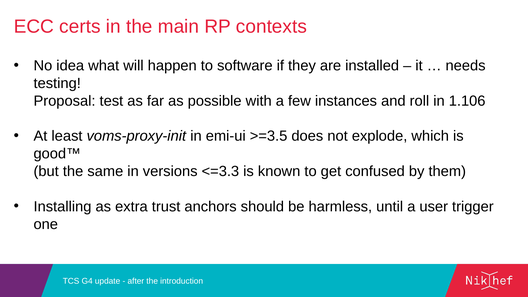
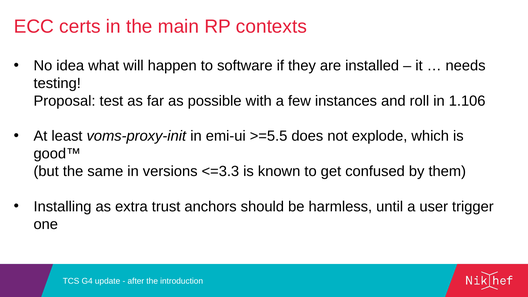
>=3.5: >=3.5 -> >=5.5 (269, 136)
